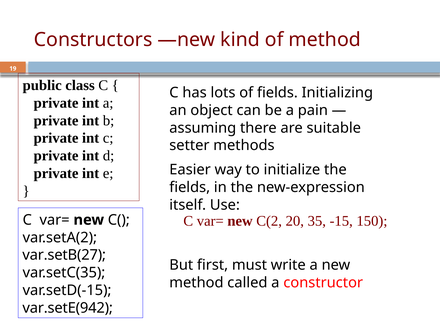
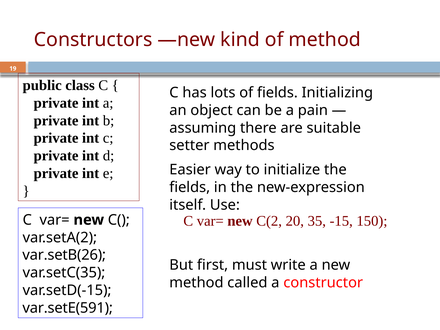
var.setB(27: var.setB(27 -> var.setB(26 (64, 255)
var.setE(942: var.setE(942 -> var.setE(591 (68, 308)
